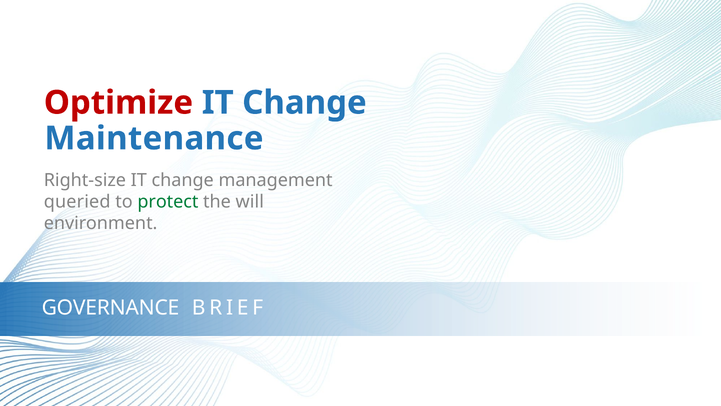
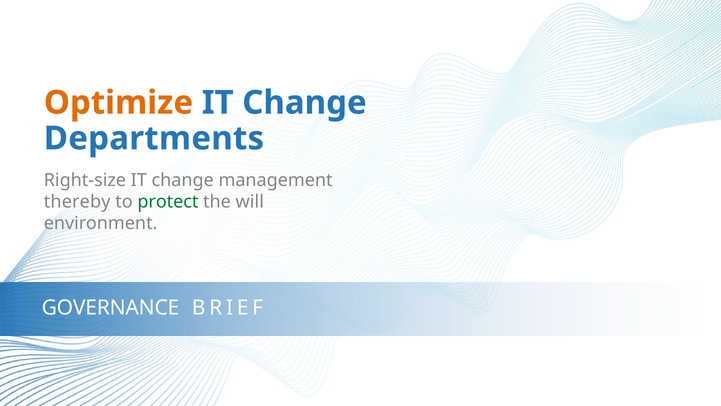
Optimize colour: red -> orange (118, 103)
Maintenance: Maintenance -> Departments (154, 138)
queried: queried -> thereby (77, 202)
